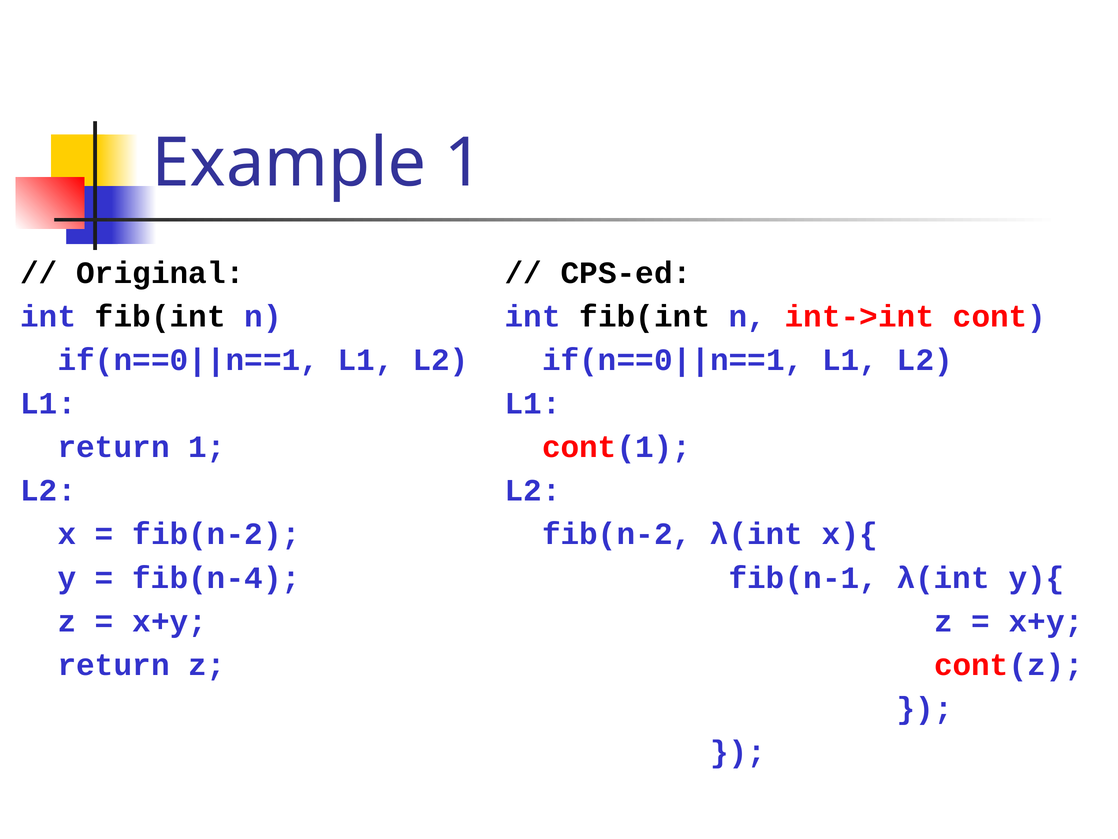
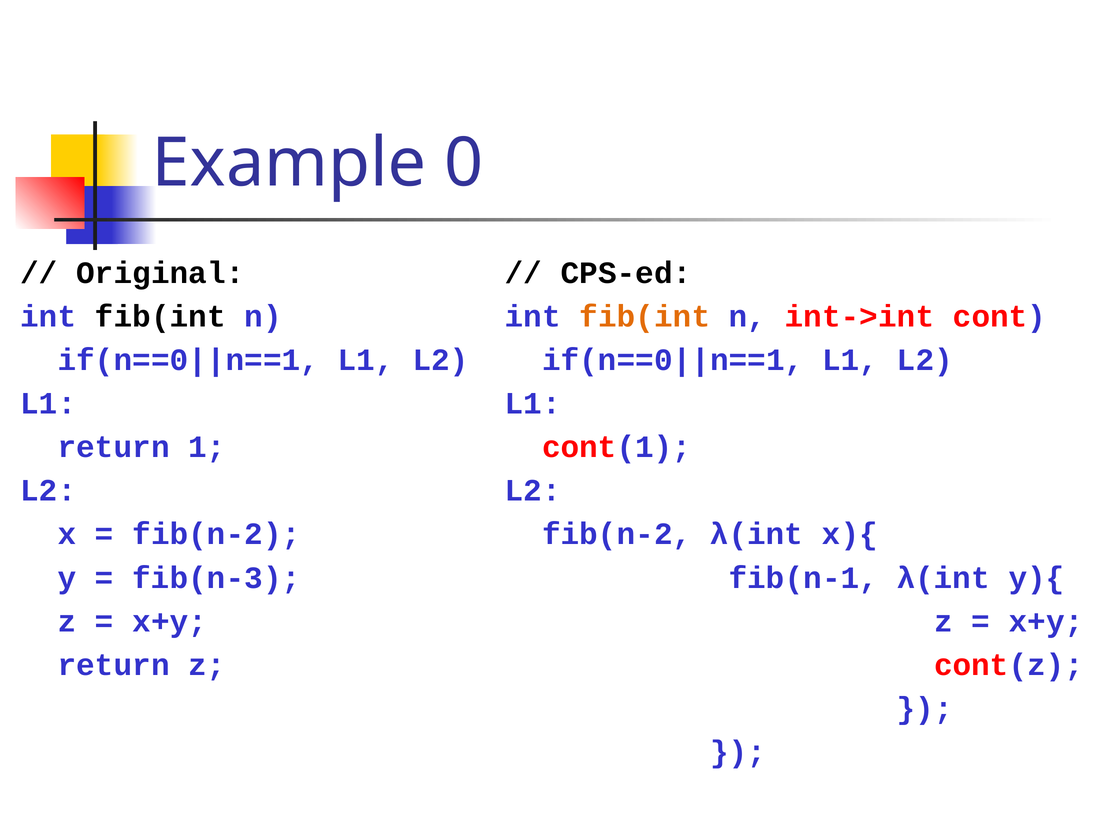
Example 1: 1 -> 0 (464, 163)
fib(int colour: black -> orange (645, 316)
fib(n-4: fib(n-4 -> fib(n-3 (216, 577)
